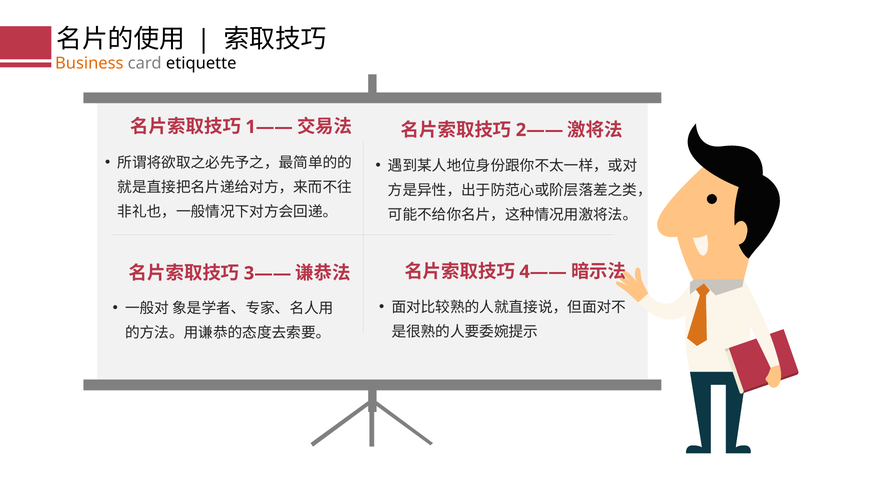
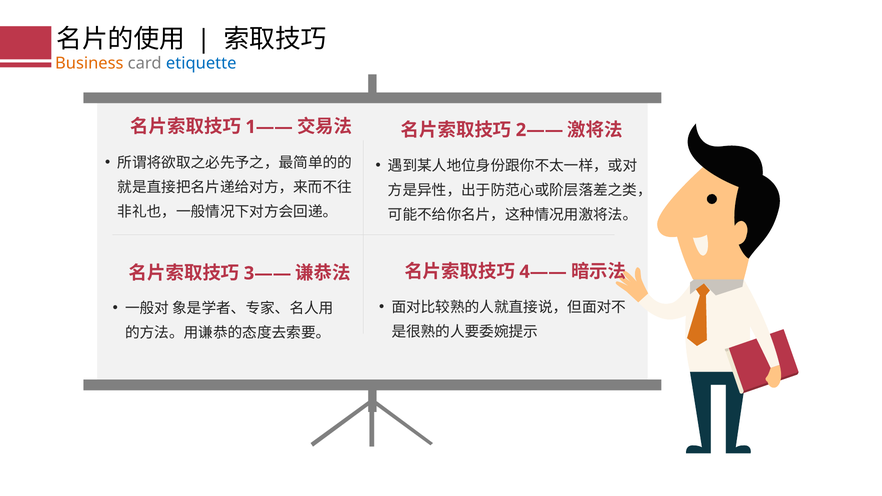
etiquette colour: black -> blue (201, 63)
